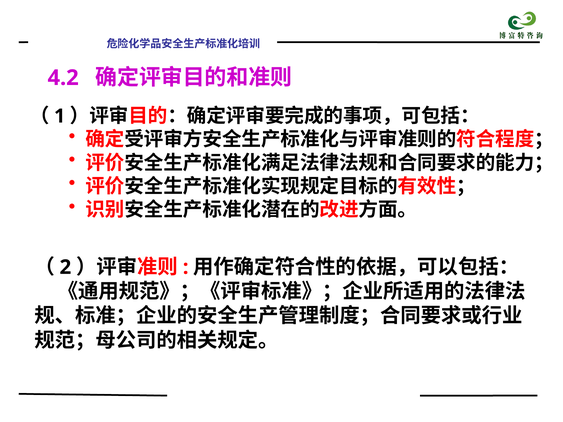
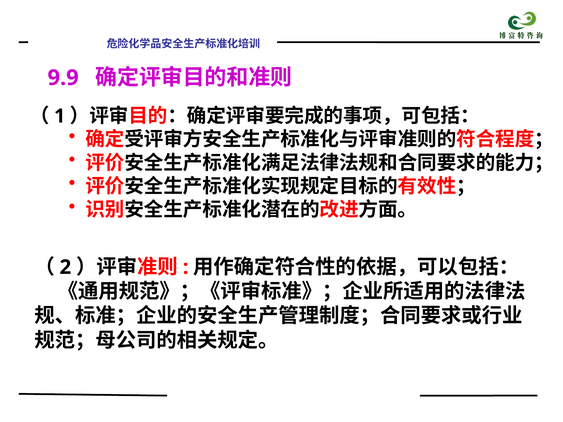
4.2: 4.2 -> 9.9 (63, 78)
